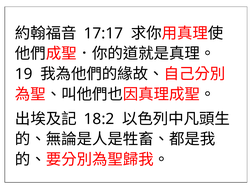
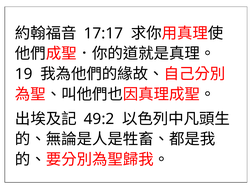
18:2: 18:2 -> 49:2 (99, 119)
